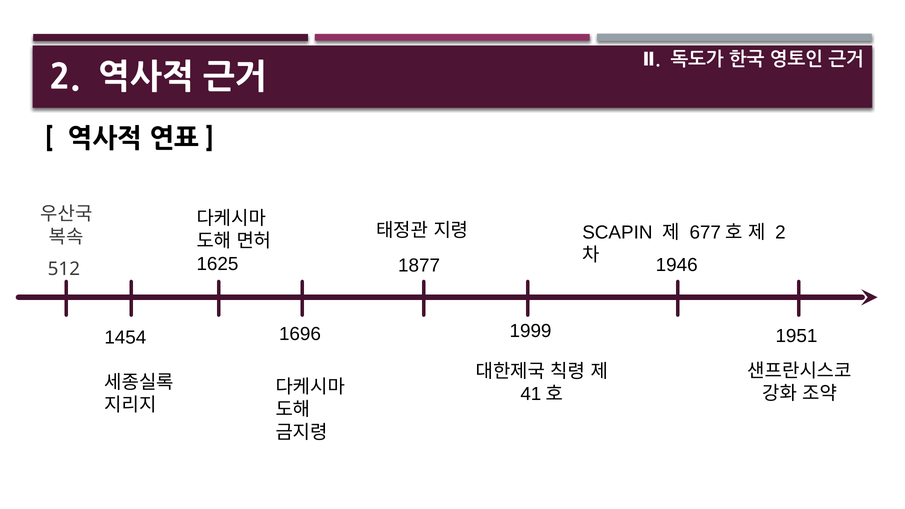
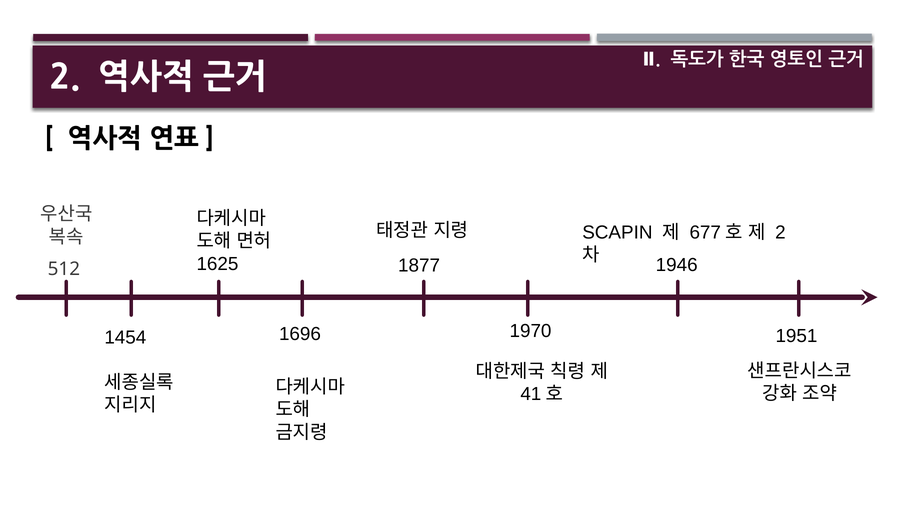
1999: 1999 -> 1970 (531, 331)
